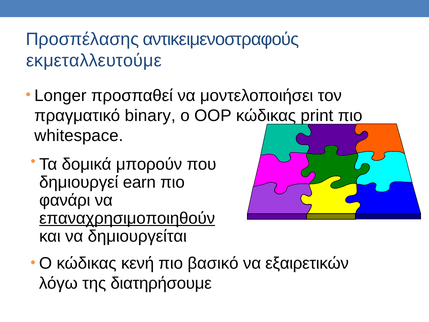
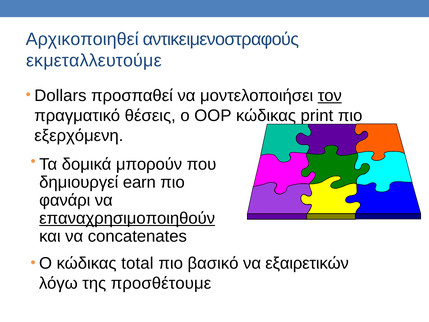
Προσπέλασης: Προσπέλασης -> Αρχικοποιηθεί (82, 39)
Longer: Longer -> Dollars (60, 96)
τον underline: none -> present (330, 96)
binary: binary -> θέσεις (150, 115)
whitespace: whitespace -> εξερχόμενη (79, 135)
δημιουργείται: δημιουργείται -> concatenates (137, 236)
κενή: κενή -> total (137, 263)
διατηρήσουμε: διατηρήσουμε -> προσθέτουμε (161, 283)
